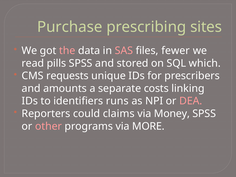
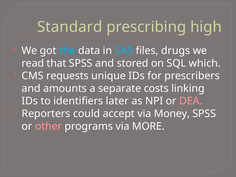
Purchase: Purchase -> Standard (70, 27)
sites: sites -> high (206, 27)
the colour: pink -> light blue (67, 51)
SAS colour: pink -> light blue (124, 51)
fewer: fewer -> drugs (176, 51)
pills: pills -> that (56, 63)
runs: runs -> later (117, 101)
claims: claims -> accept (119, 114)
